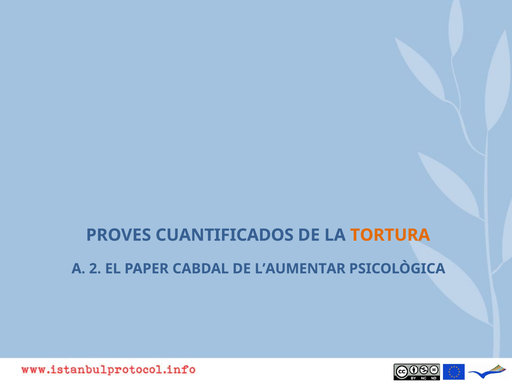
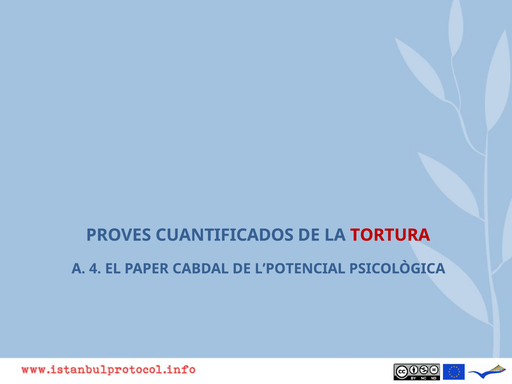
TORTURA colour: orange -> red (390, 235)
2: 2 -> 4 (95, 269)
L’AUMENTAR: L’AUMENTAR -> L’POTENCIAL (300, 269)
